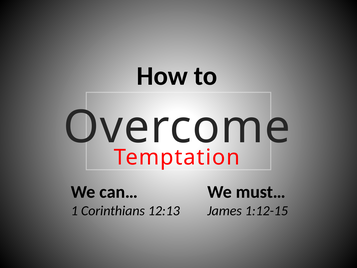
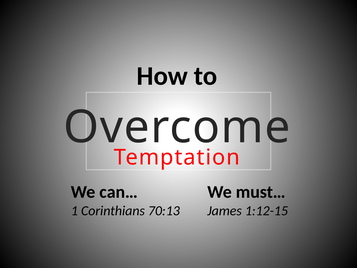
12:13: 12:13 -> 70:13 (164, 211)
